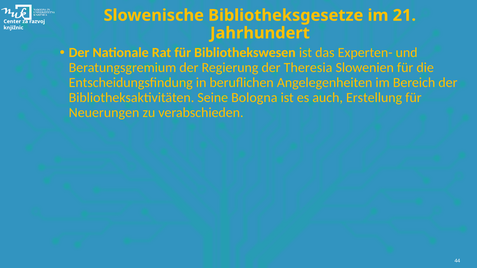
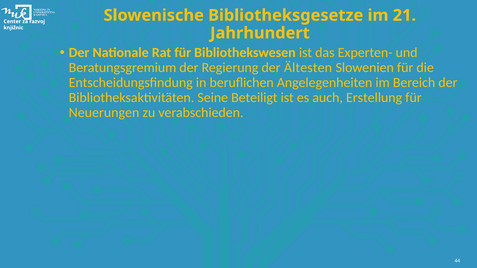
Theresia: Theresia -> Ältesten (308, 68)
Bologna: Bologna -> Beteiligt (254, 98)
